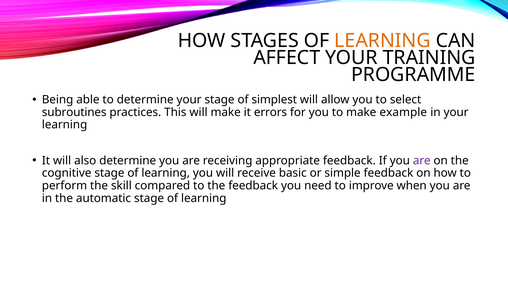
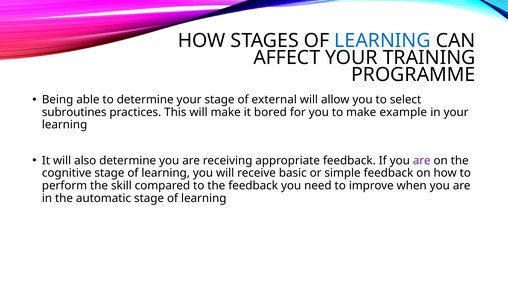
LEARNING colour: orange -> blue (383, 41)
simplest: simplest -> external (274, 100)
errors: errors -> bored (270, 112)
